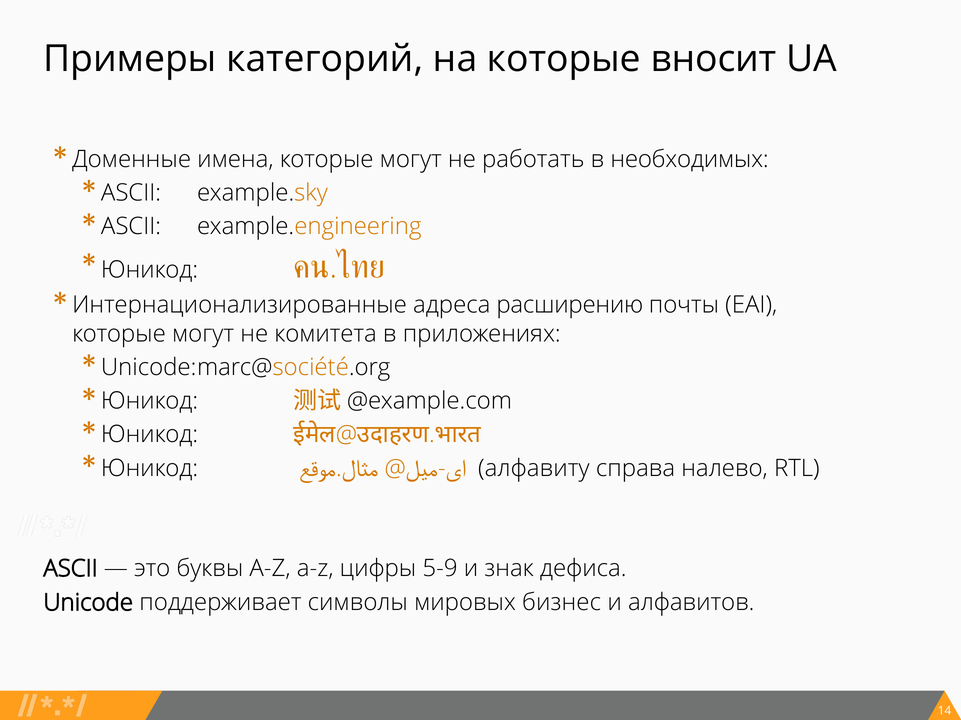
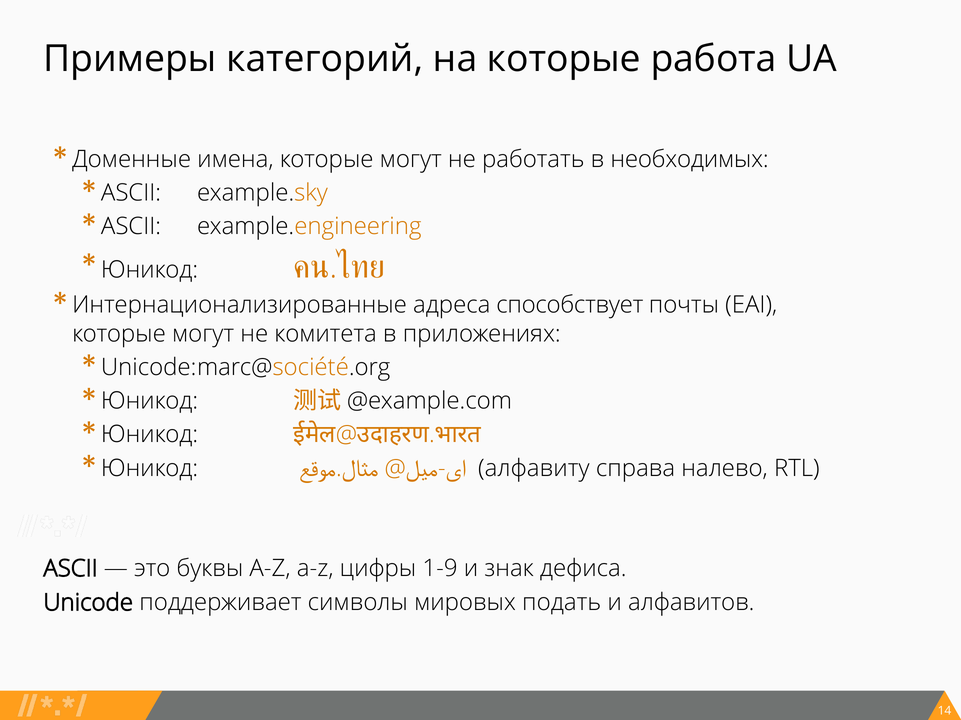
вносит: вносит -> работа (714, 59)
расширению: расширению -> способствует (570, 305)
5-9: 5-9 -> 1-9 (440, 569)
бизнес: бизнес -> подать (562, 603)
